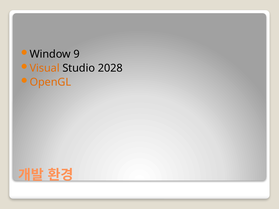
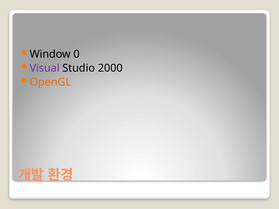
9: 9 -> 0 (77, 54)
Visual colour: orange -> purple (45, 68)
2028: 2028 -> 2000 (110, 68)
